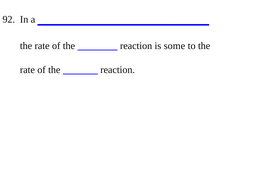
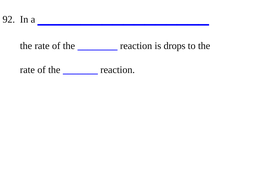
some: some -> drops (175, 46)
